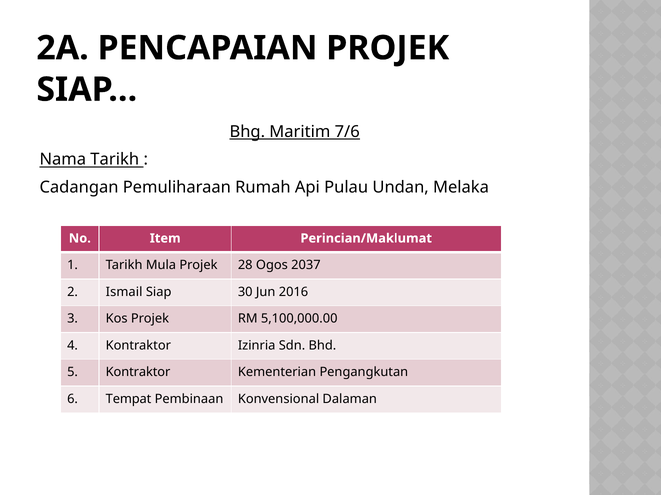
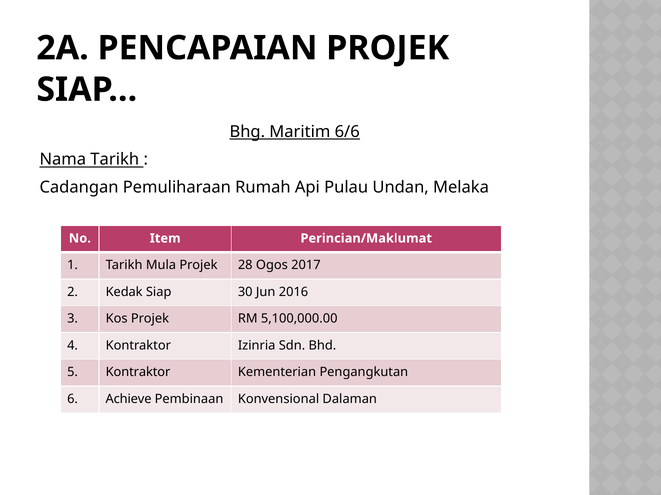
7/6: 7/6 -> 6/6 (347, 132)
2037: 2037 -> 2017 (306, 265)
Ismail: Ismail -> Kedak (124, 292)
Tempat: Tempat -> Achieve (129, 399)
